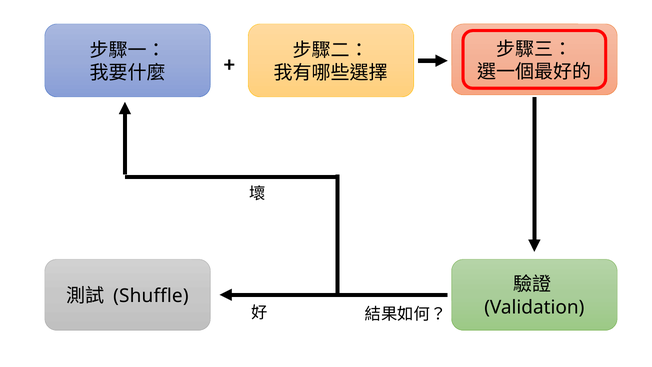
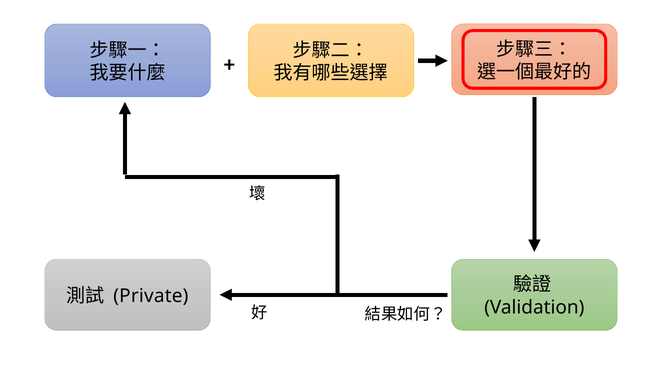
Shuffle: Shuffle -> Private (151, 296)
